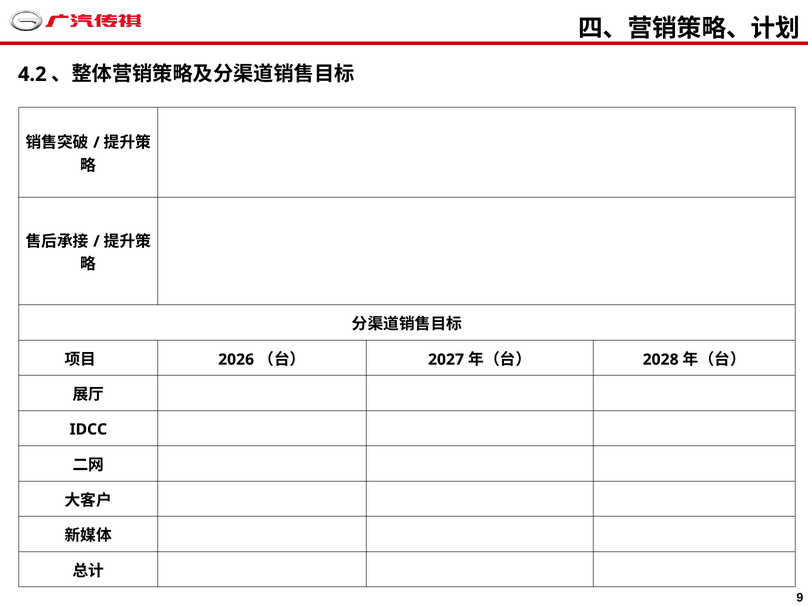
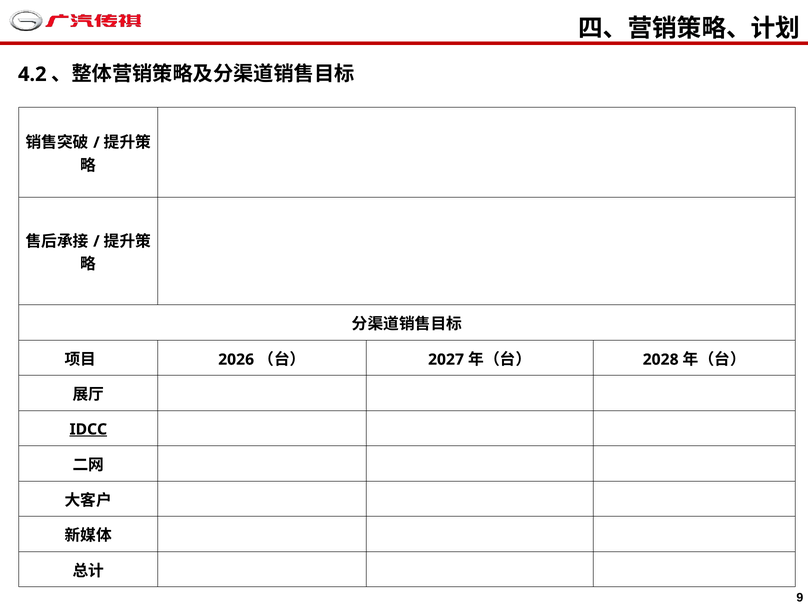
IDCC underline: none -> present (88, 429)
